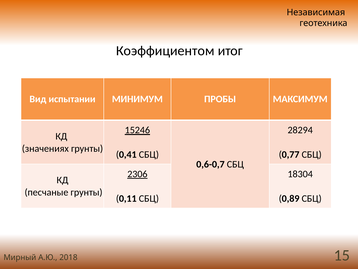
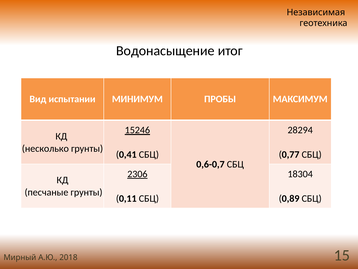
Коэффициентом: Коэффициентом -> Водонасыщение (165, 51)
значениях: значениях -> несколько (45, 148)
